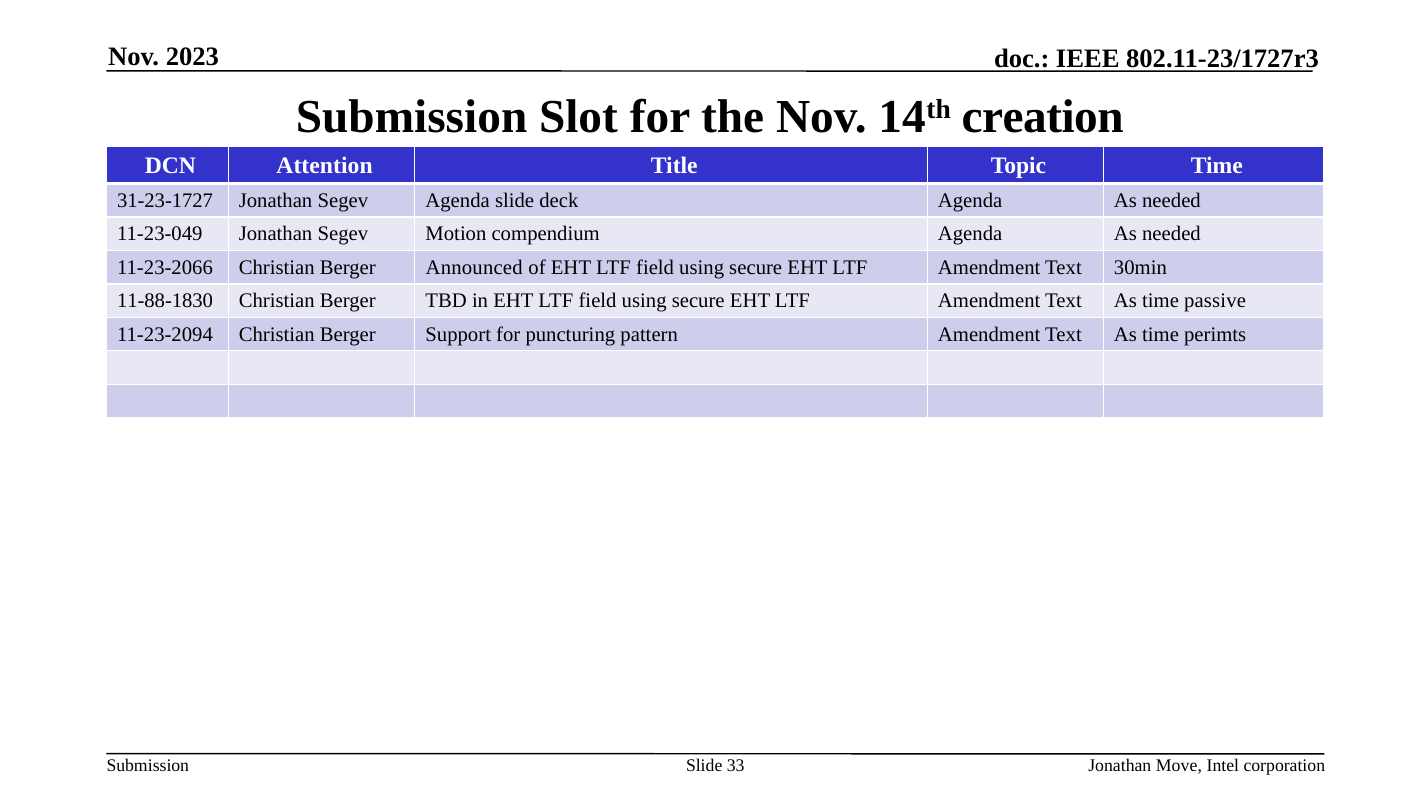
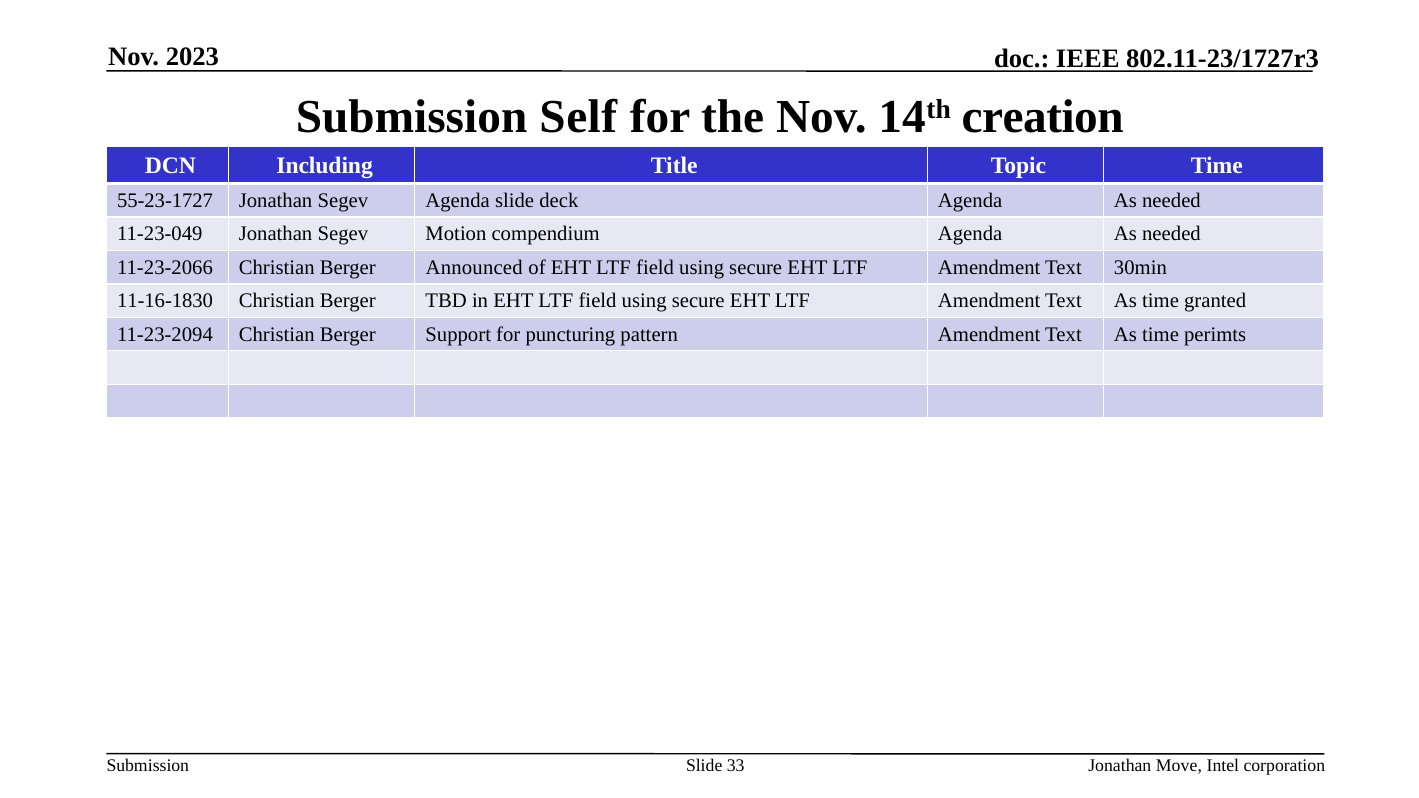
Slot: Slot -> Self (578, 117)
Attention: Attention -> Including (325, 165)
31-23-1727: 31-23-1727 -> 55-23-1727 (165, 200)
11-88-1830: 11-88-1830 -> 11-16-1830 (165, 301)
passive: passive -> granted (1215, 301)
